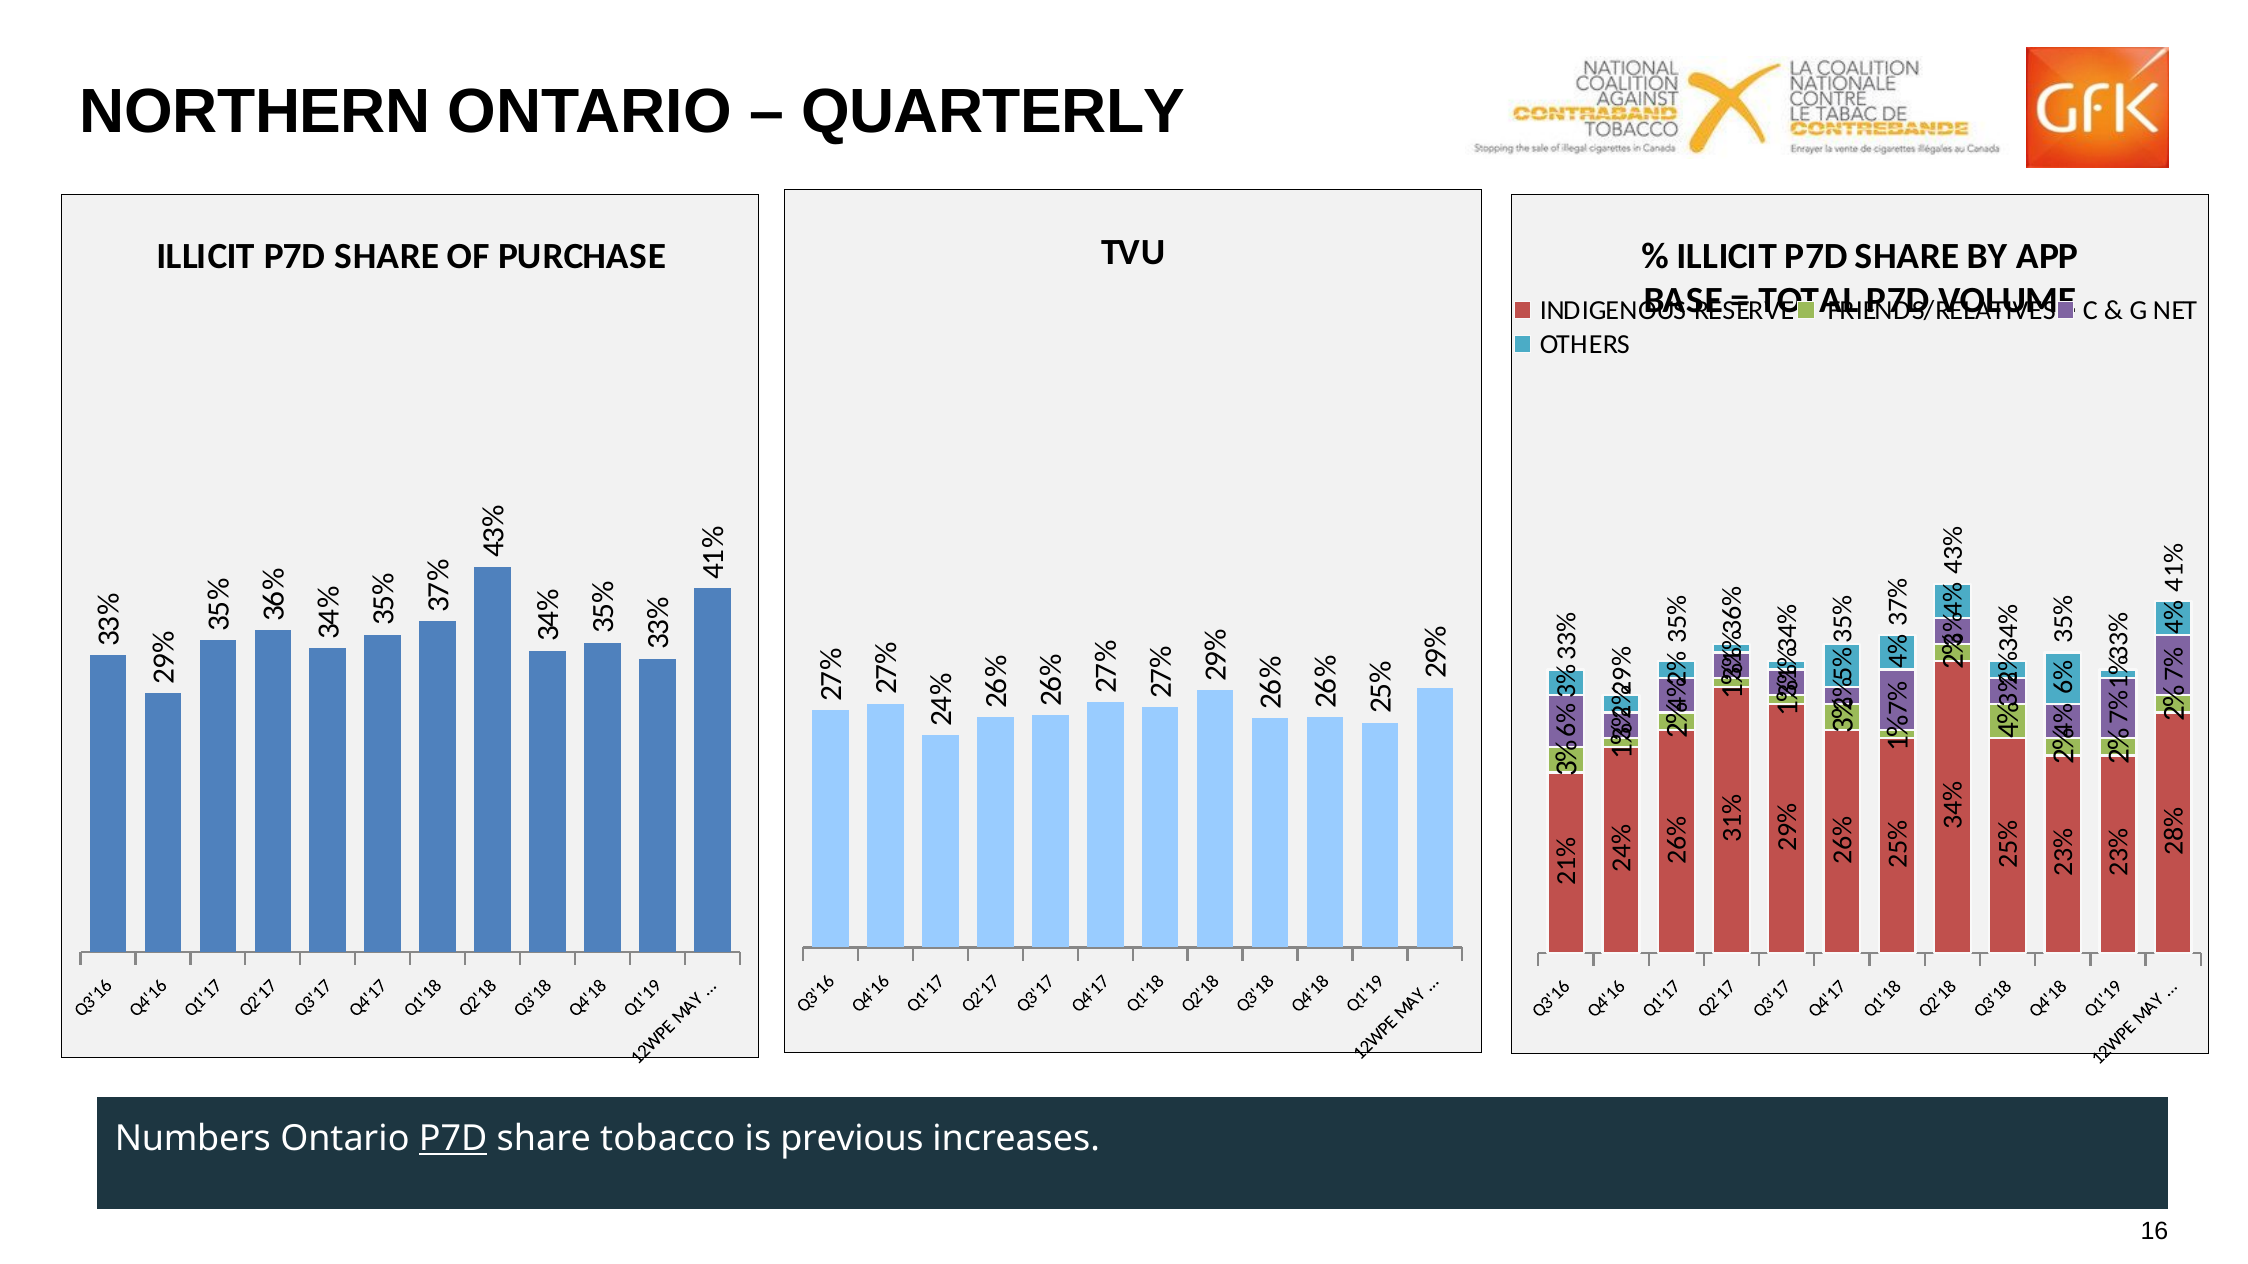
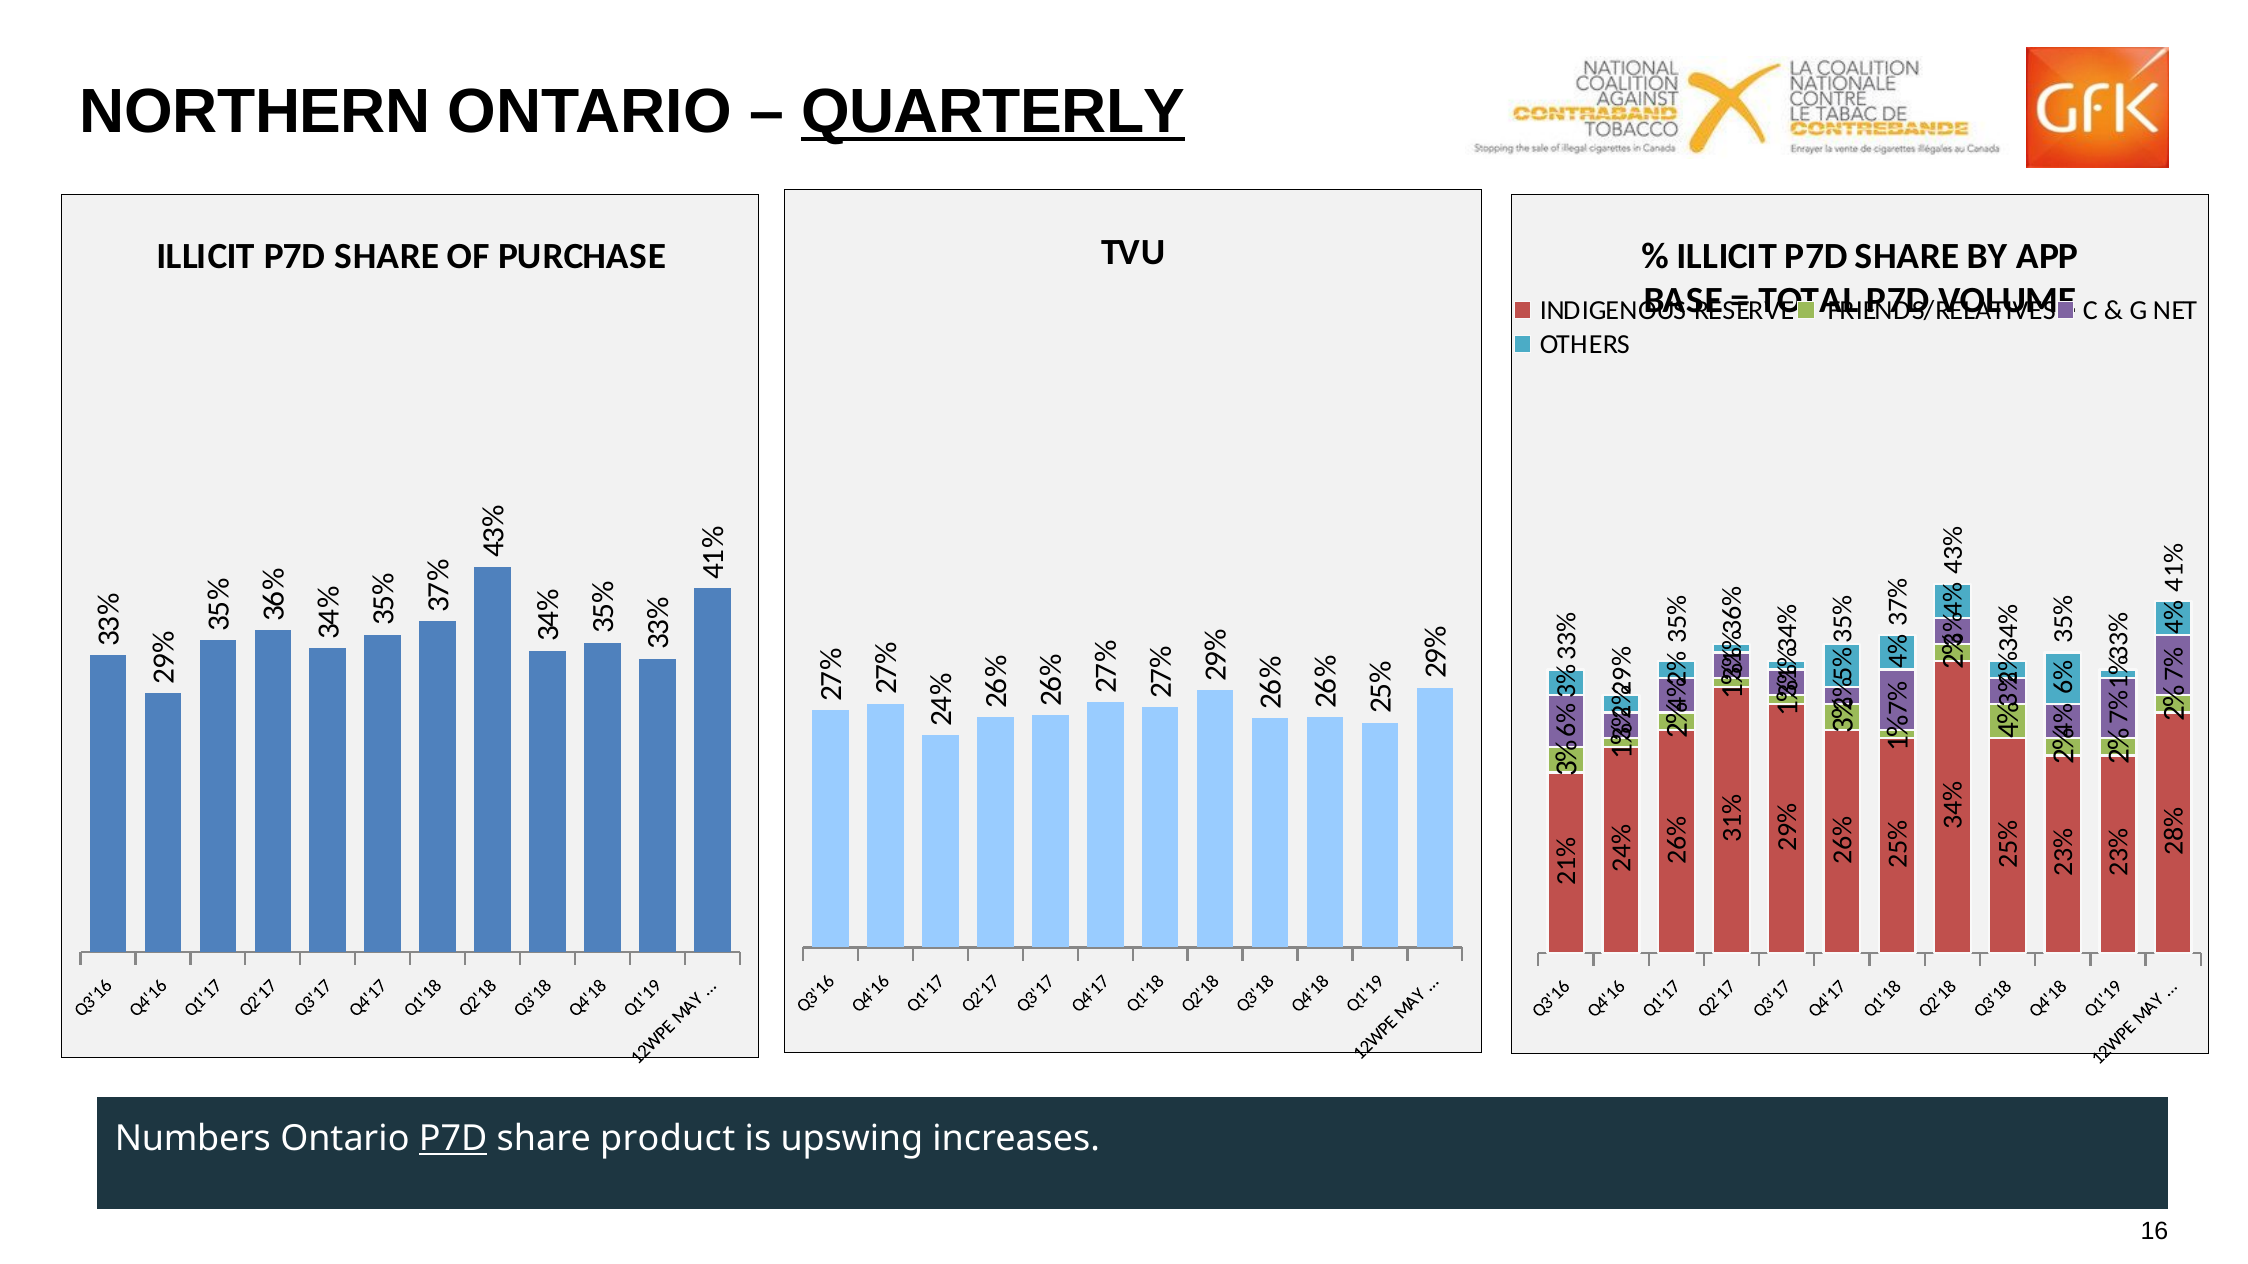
QUARTERLY underline: none -> present (993, 112)
tobacco: tobacco -> product (668, 1139)
previous: previous -> upswing (852, 1139)
